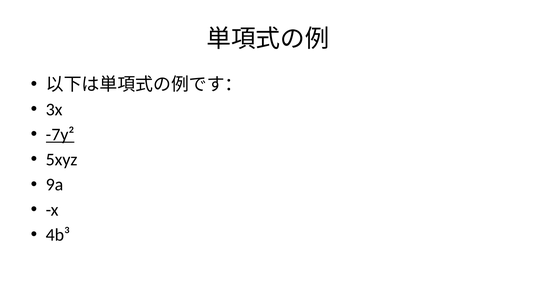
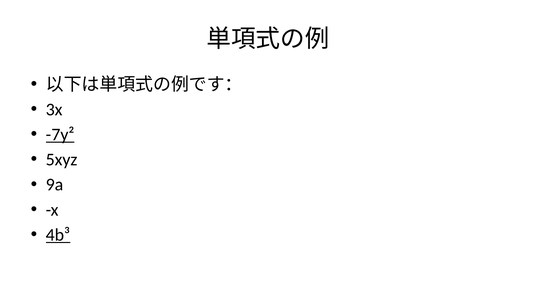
4b³ underline: none -> present (58, 234)
